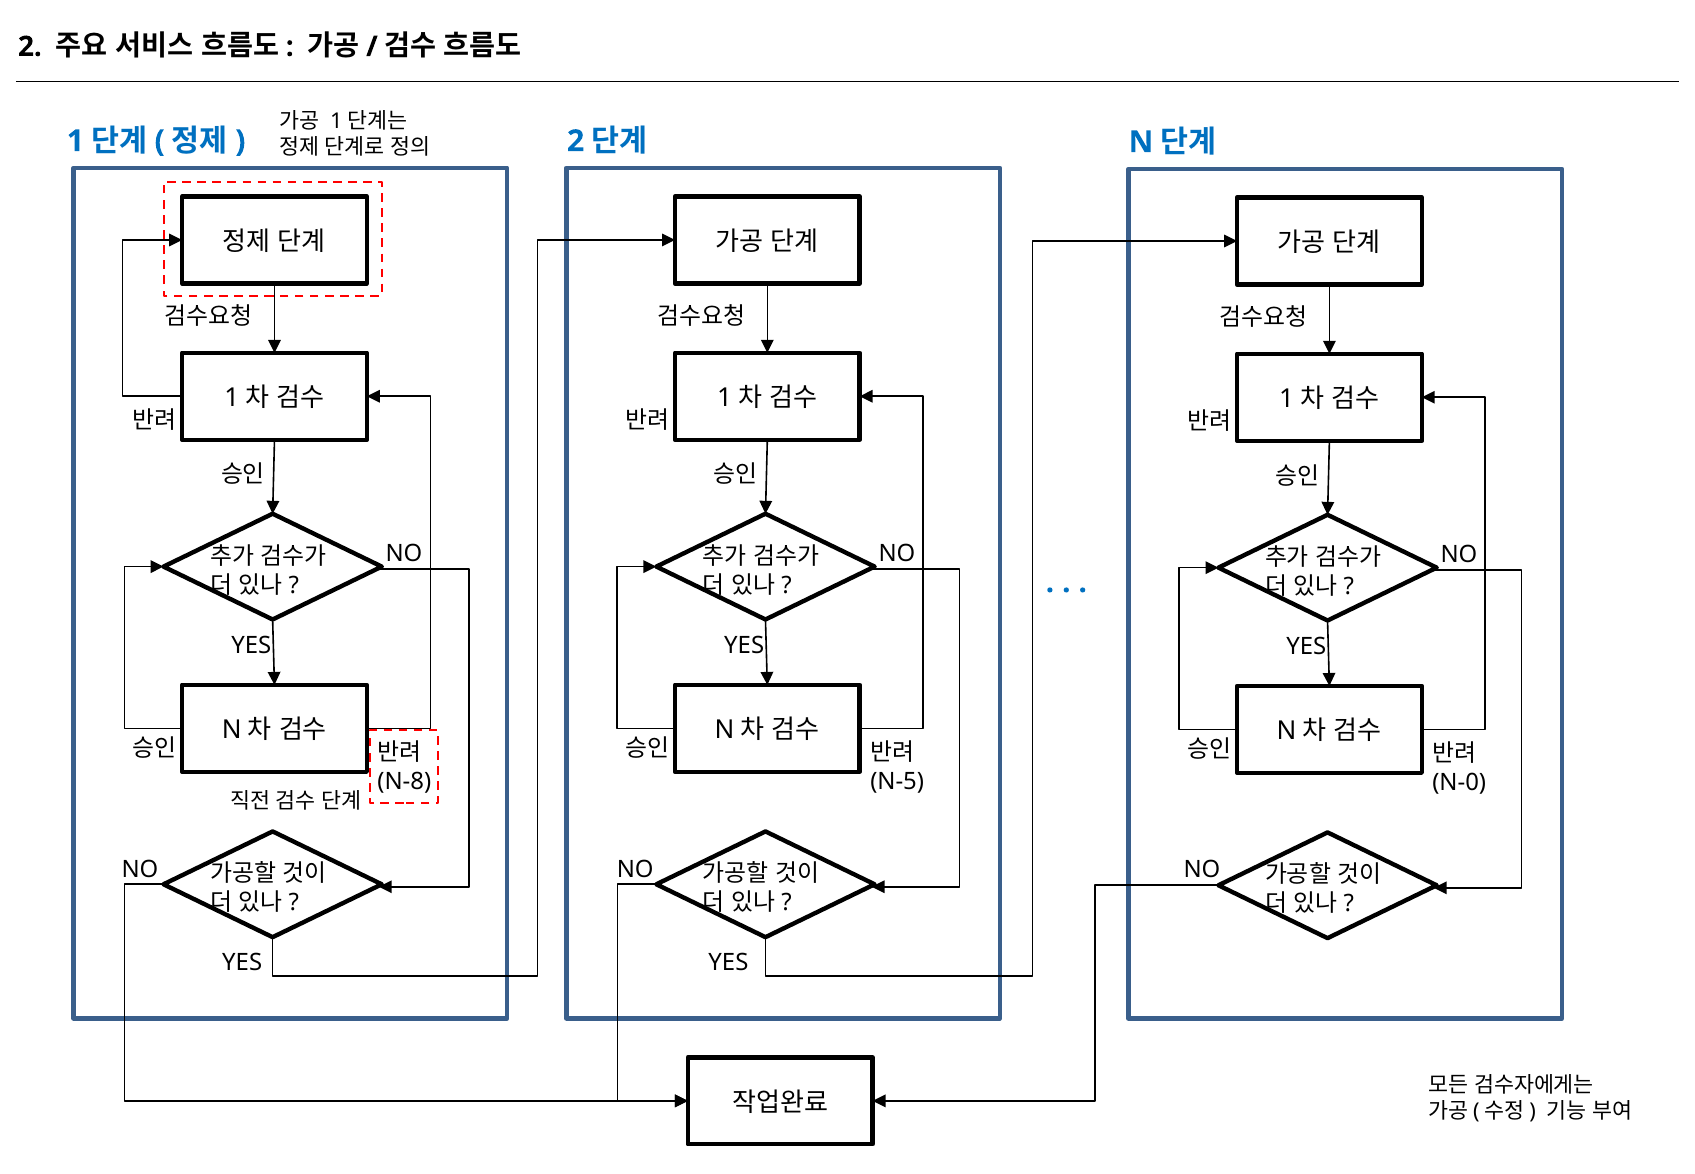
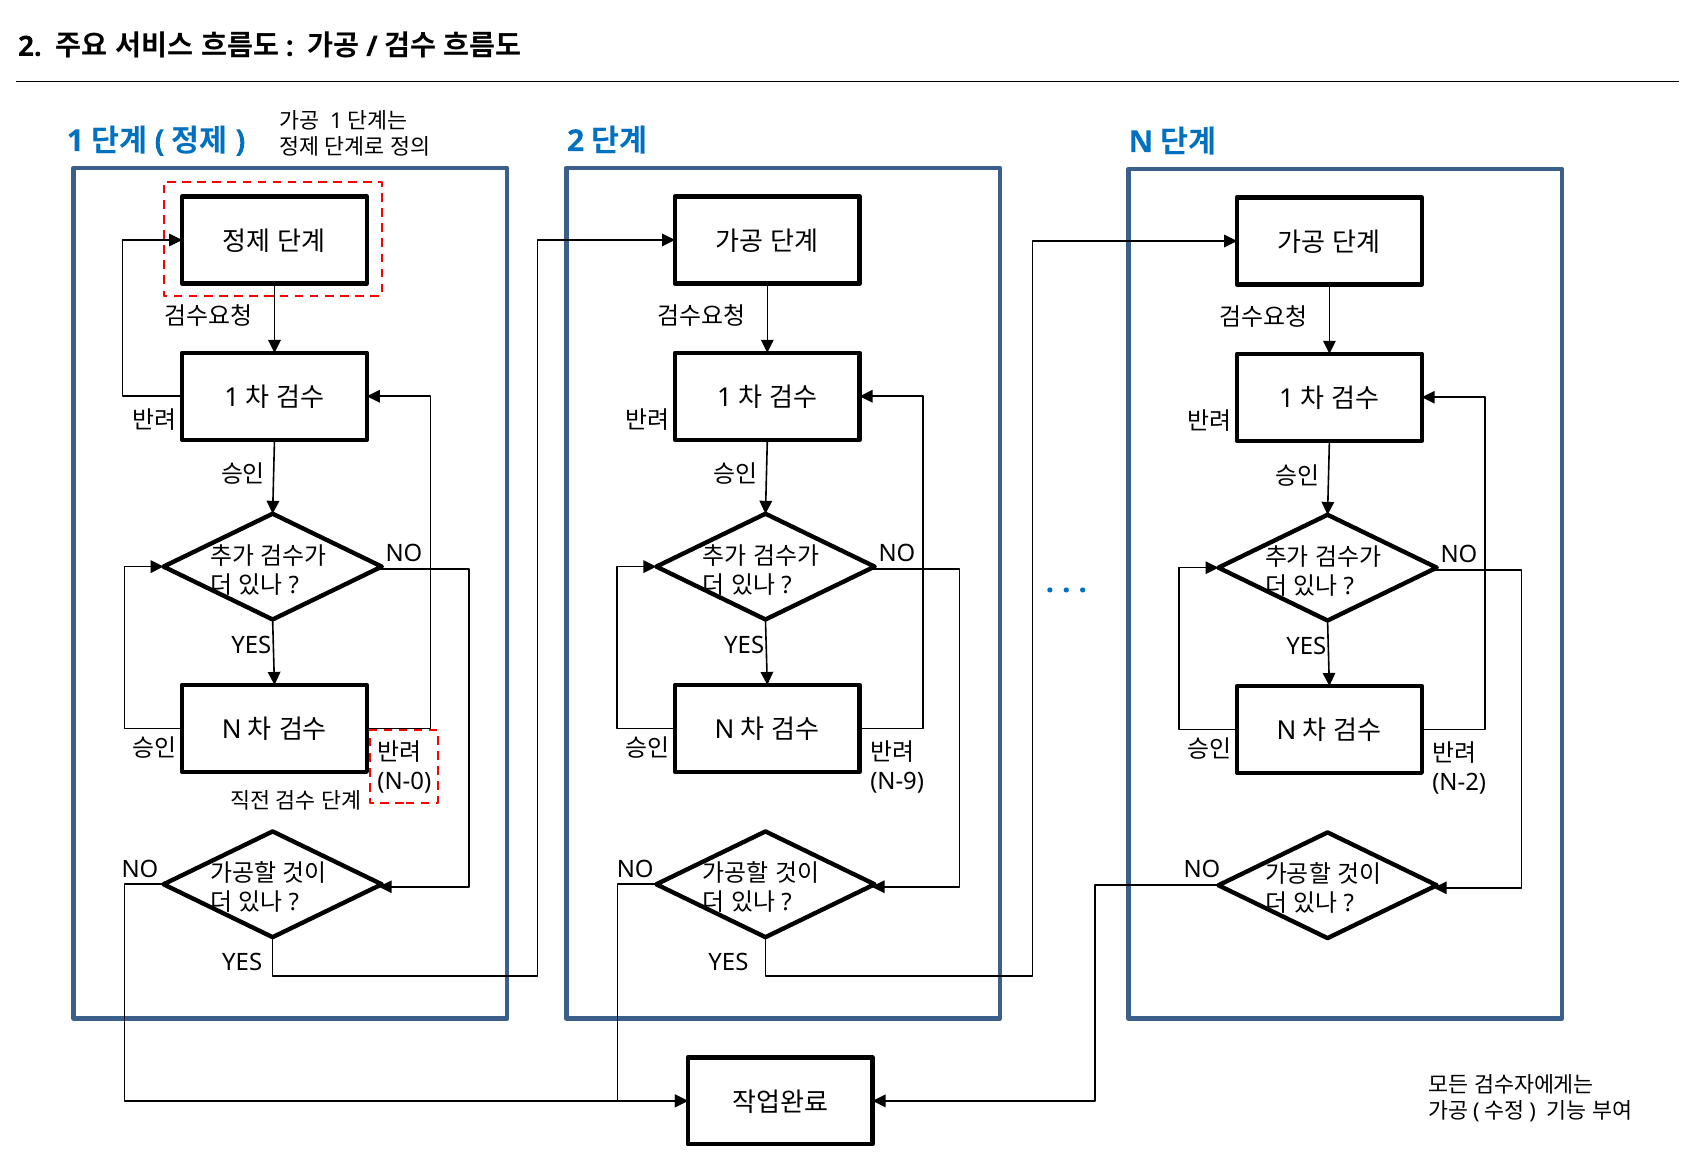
N-8: N-8 -> N-0 (404, 781)
N-5: N-5 -> N-9 (897, 781)
N-0: N-0 -> N-2 (1459, 782)
